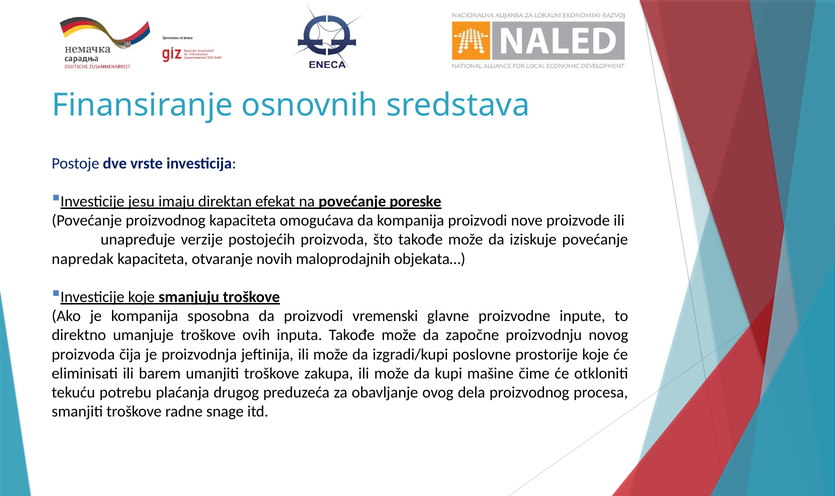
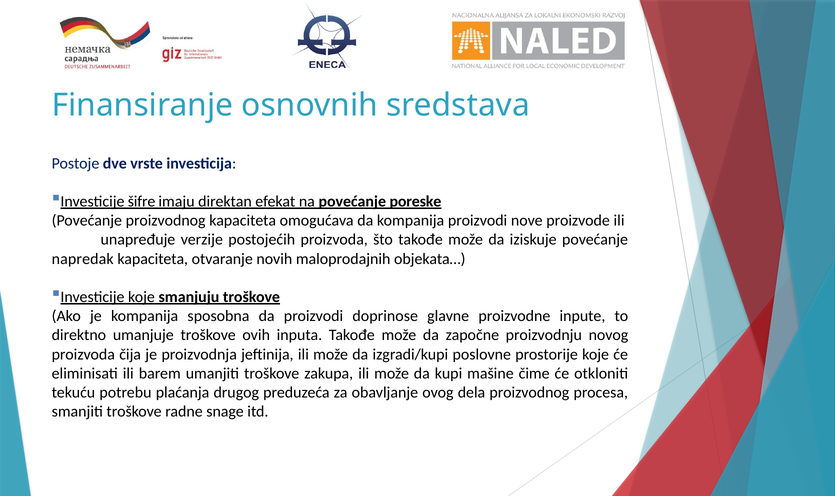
jesu: jesu -> šifre (142, 202)
vremenski: vremenski -> doprinose (385, 316)
